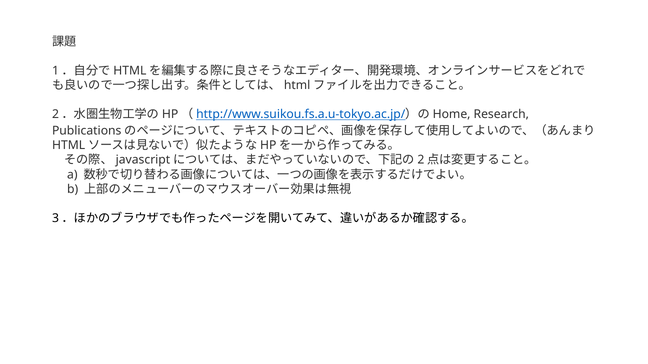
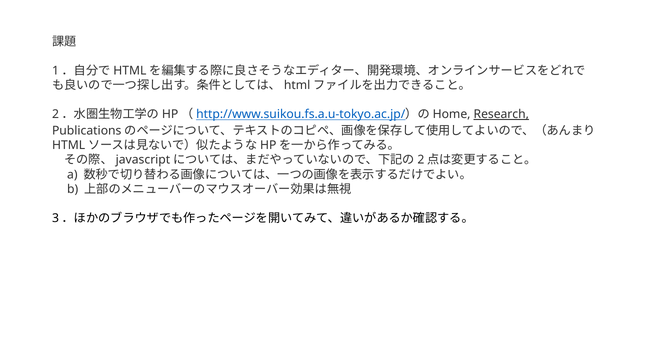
Research underline: none -> present (501, 115)
